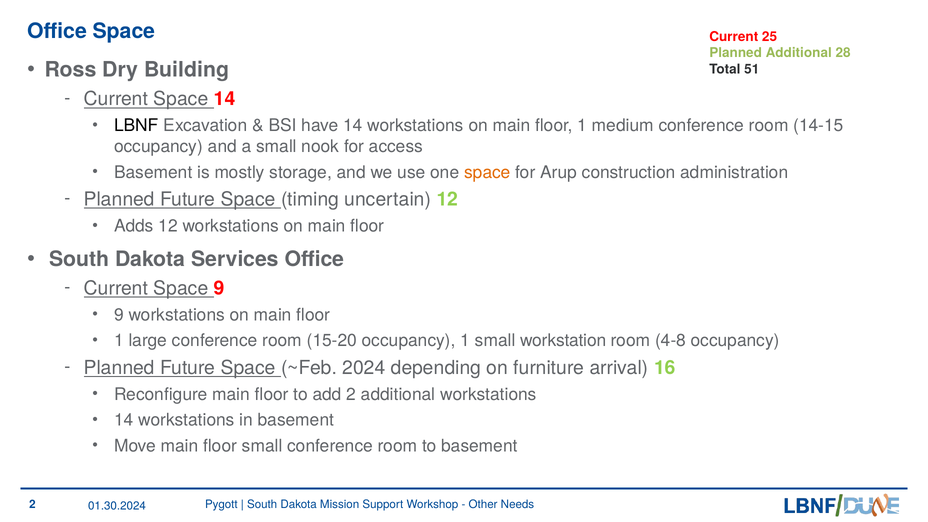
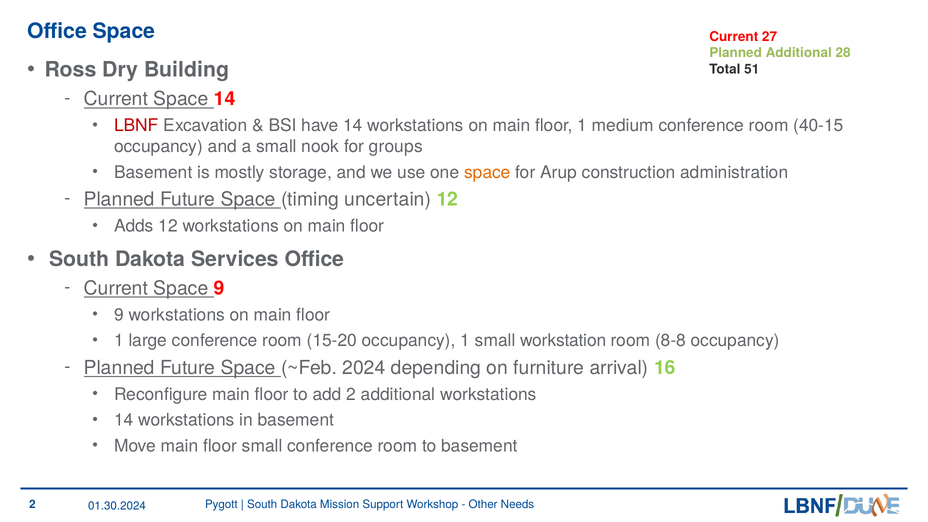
25: 25 -> 27 (770, 37)
LBNF colour: black -> red (136, 126)
14-15: 14-15 -> 40-15 (818, 126)
access: access -> groups (396, 147)
4-8: 4-8 -> 8-8 (671, 341)
